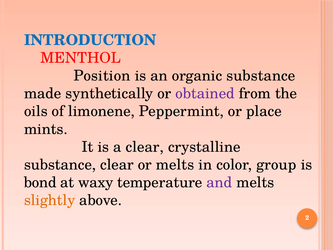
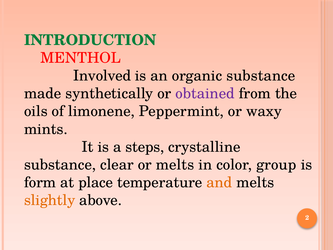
INTRODUCTION colour: blue -> green (90, 40)
Position: Position -> Involved (102, 76)
place: place -> waxy (264, 111)
a clear: clear -> steps (145, 147)
bond: bond -> form (40, 182)
waxy: waxy -> place (96, 182)
and colour: purple -> orange (219, 182)
